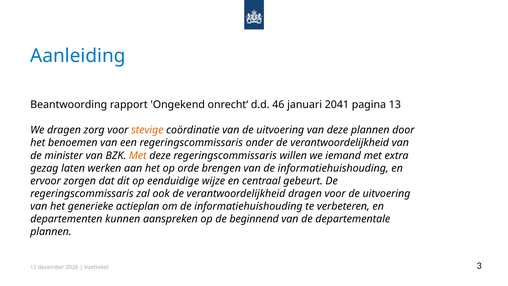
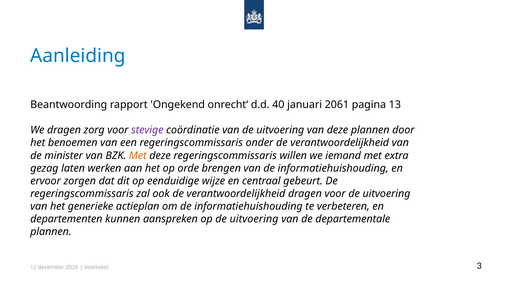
46: 46 -> 40 (278, 105)
2041: 2041 -> 2061 (337, 105)
stevige colour: orange -> purple (147, 130)
op de beginnend: beginnend -> uitvoering (254, 219)
